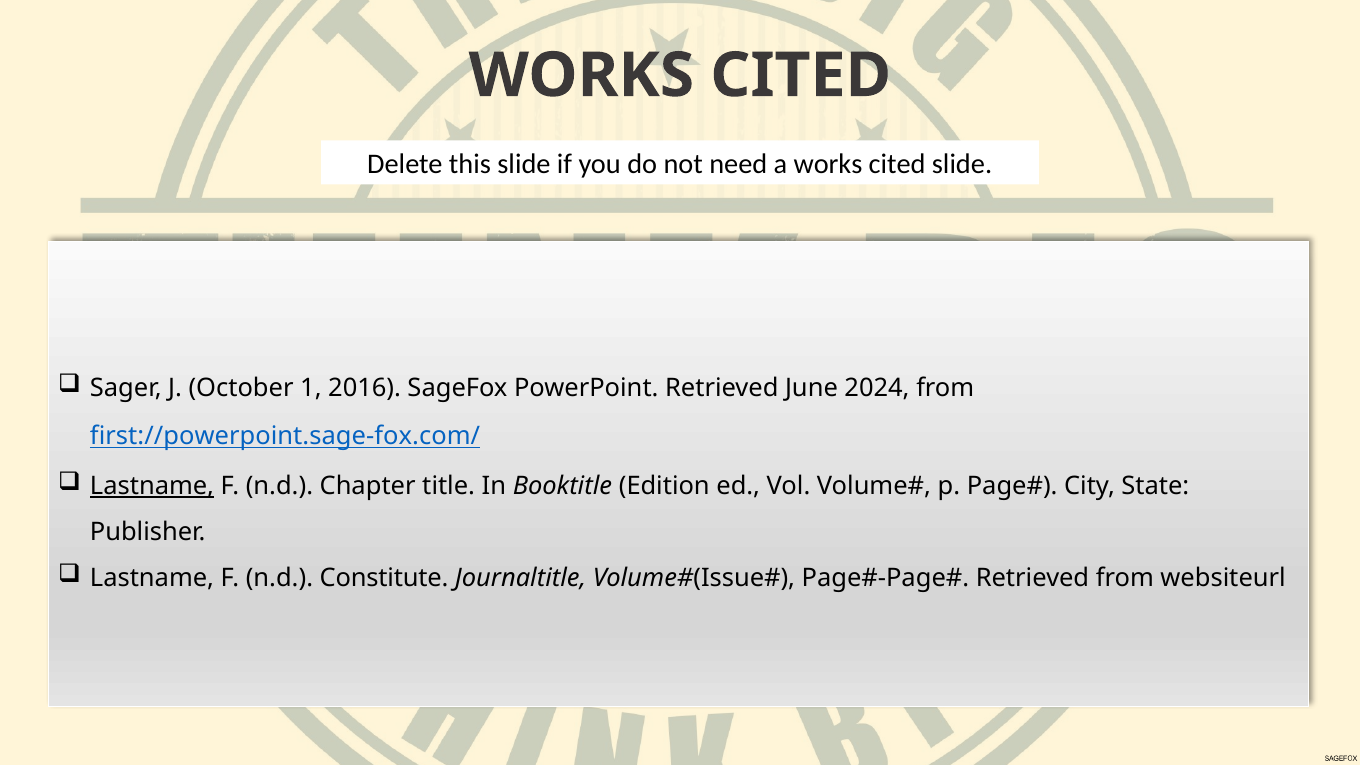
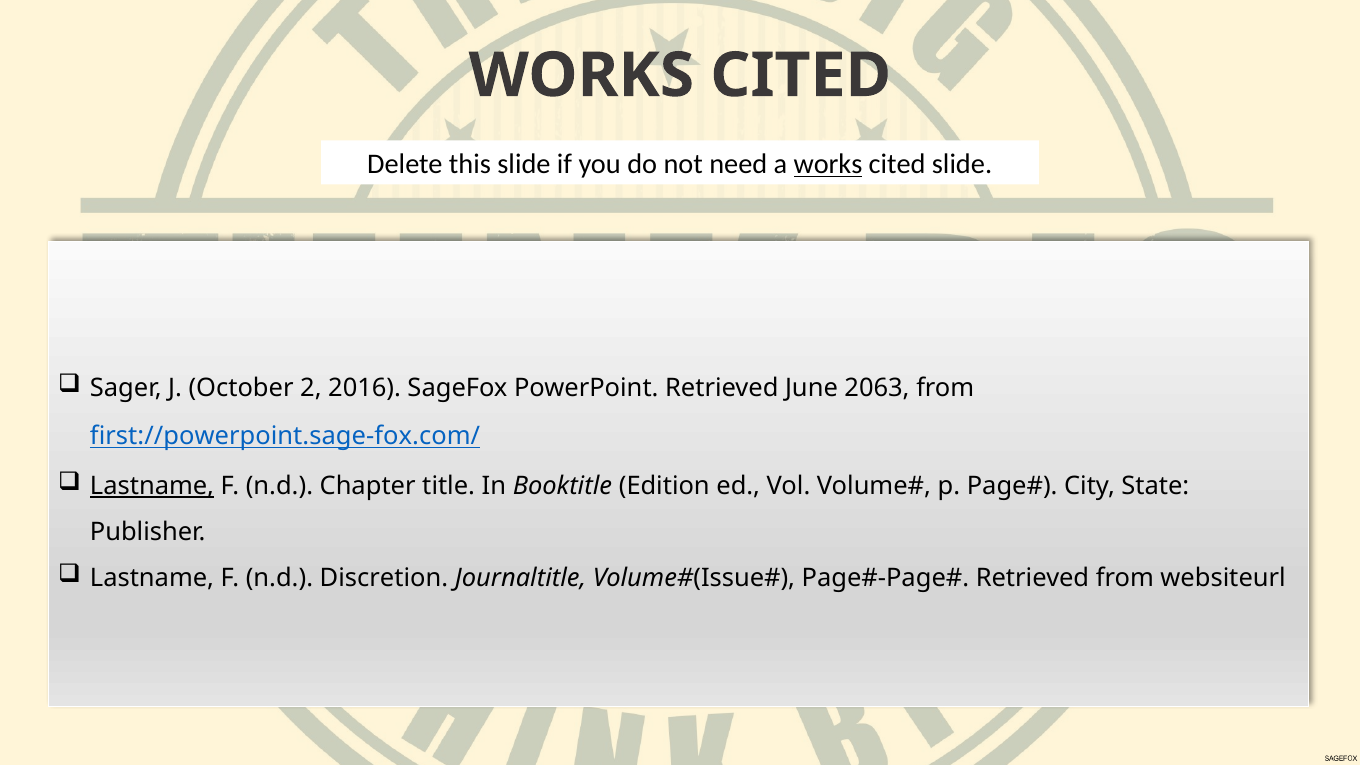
works underline: none -> present (828, 164)
1: 1 -> 2 (311, 388)
2024: 2024 -> 2063 (877, 388)
Constitute: Constitute -> Discretion (384, 578)
